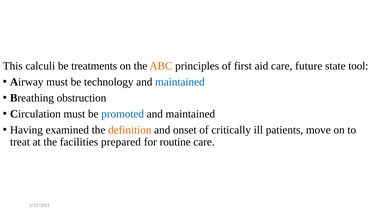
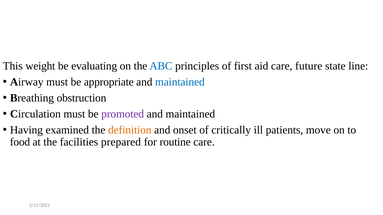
calculi: calculi -> weight (40, 66)
treatments: treatments -> evaluating (94, 66)
ABC colour: orange -> blue (161, 66)
tool: tool -> line (358, 66)
technology: technology -> appropriate (109, 82)
promoted colour: blue -> purple (123, 114)
treat: treat -> food (20, 142)
